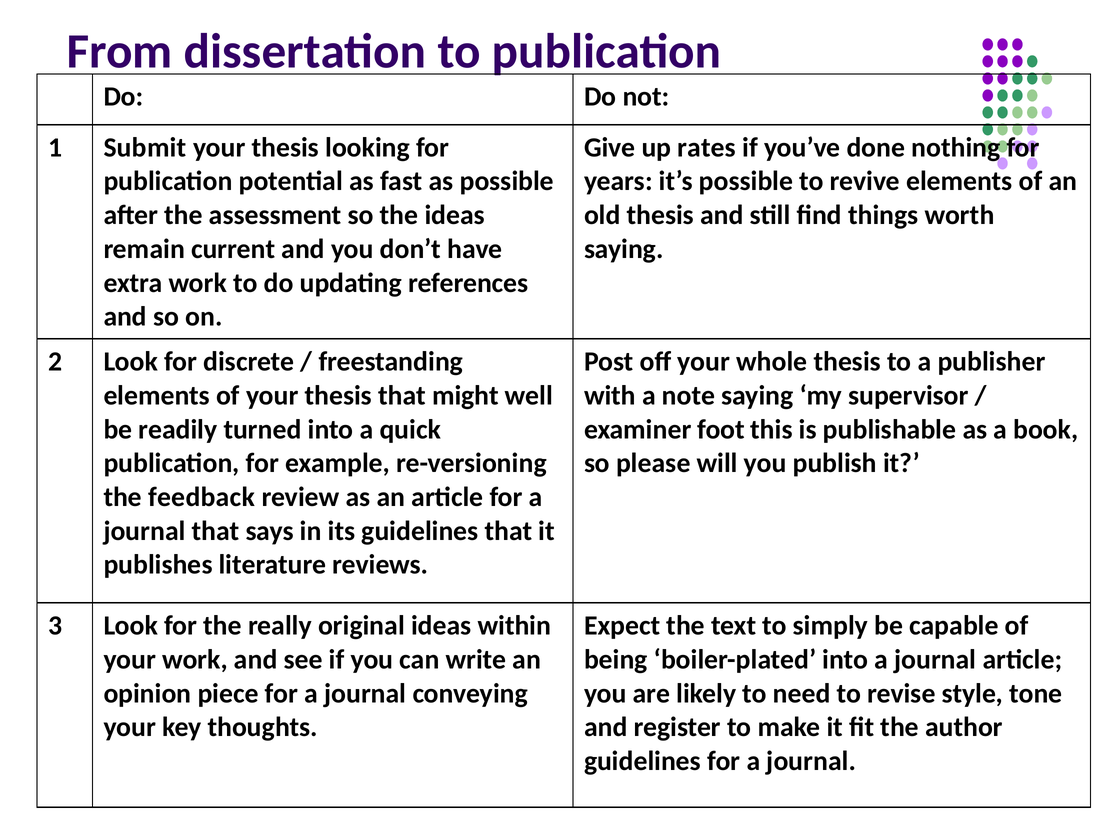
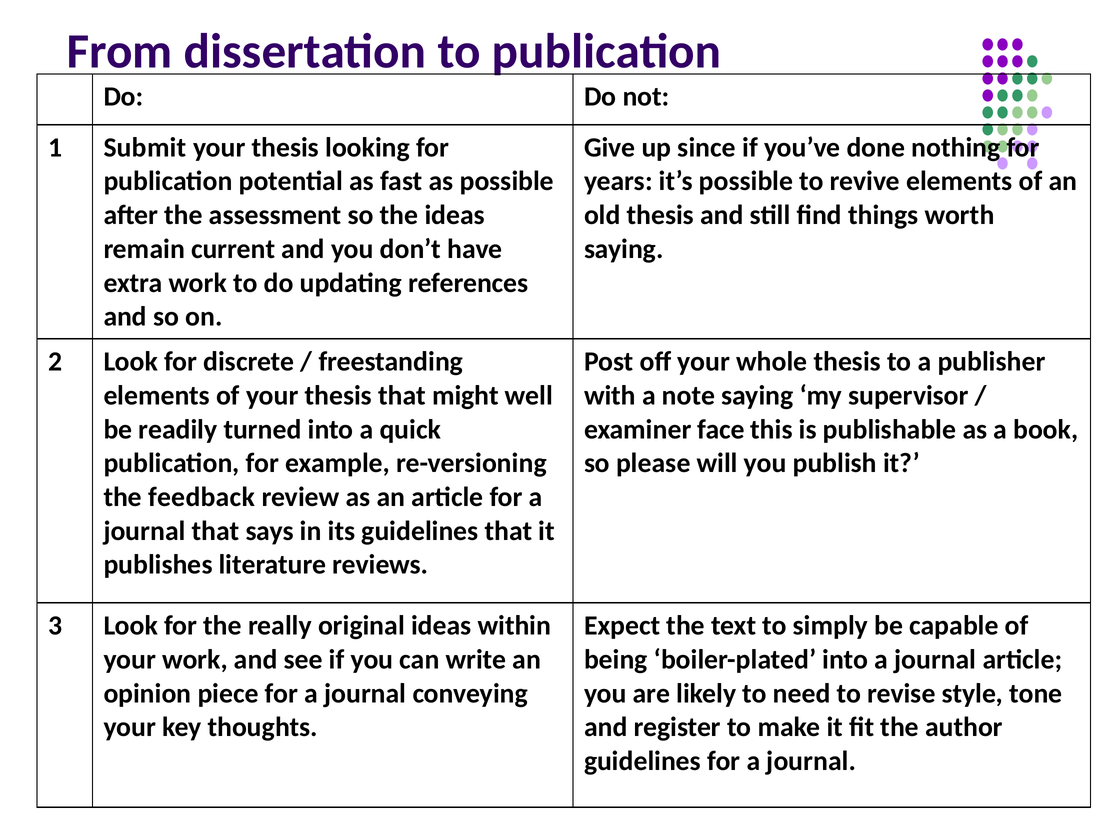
rates: rates -> since (707, 147)
foot: foot -> face (721, 429)
